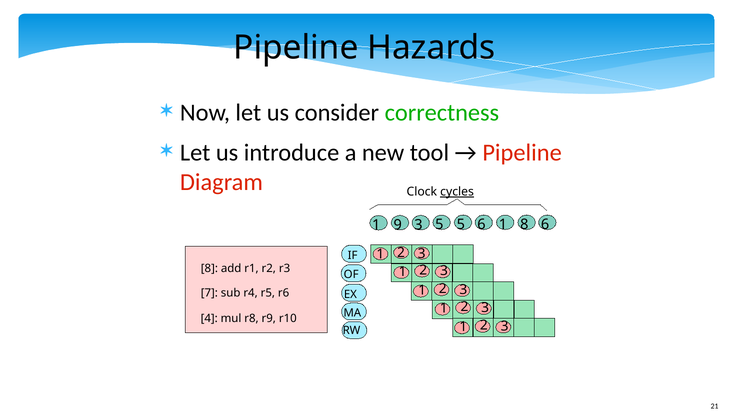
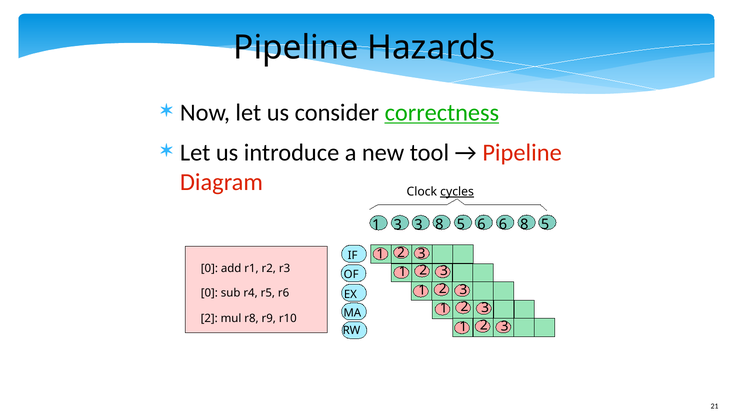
correctness underline: none -> present (442, 112)
1 9: 9 -> 3 (398, 225)
3 5: 5 -> 8 (439, 224)
6 1: 1 -> 6 (503, 224)
6: 6 -> 5 (545, 224)
8: 8 -> 0 (209, 269)
7: 7 -> 0 (209, 293)
4: 4 -> 2 (209, 318)
